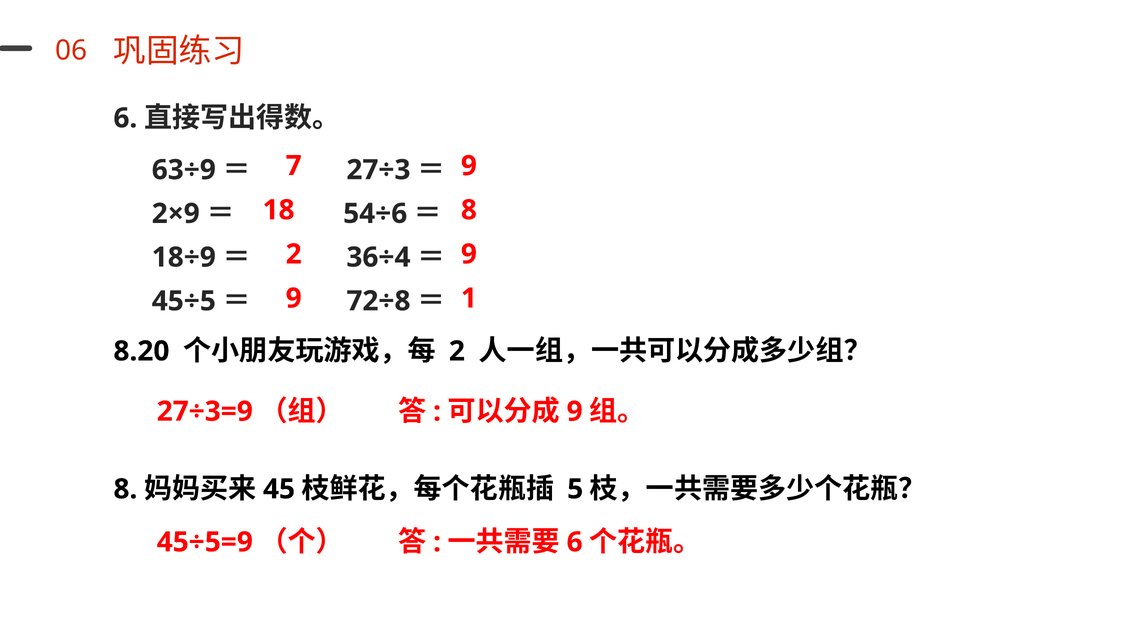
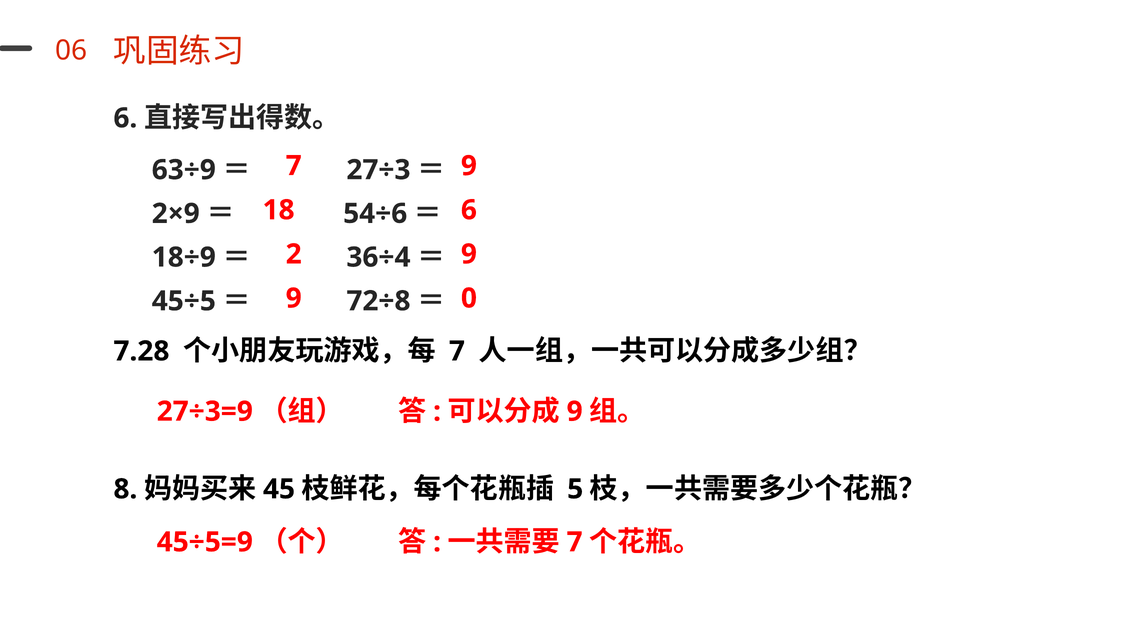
18 8: 8 -> 6 (469, 210)
1: 1 -> 0 (469, 298)
8.20: 8.20 -> 7.28 (141, 351)
2: 2 -> 7 (457, 351)
6: 6 -> 7 (575, 542)
